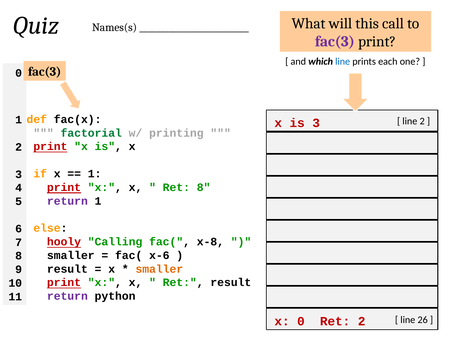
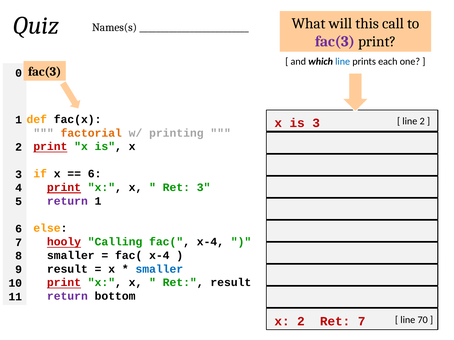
factorial colour: green -> orange (91, 133)
1: 1 -> 6 (95, 174)
Ret 8: 8 -> 3 (204, 188)
Calling fac( x-8: x-8 -> x-4 (210, 242)
x-6: x-6 -> x-4 (159, 256)
smaller colour: orange -> blue (159, 269)
python: python -> bottom (115, 297)
26: 26 -> 70 (423, 320)
x 0: 0 -> 2 (301, 322)
Ret 2: 2 -> 7 (362, 322)
